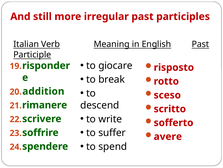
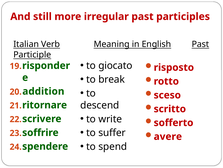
giocare: giocare -> giocato (115, 65)
rimanere: rimanere -> ritornare (45, 105)
